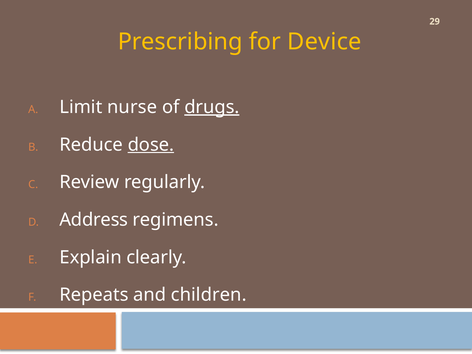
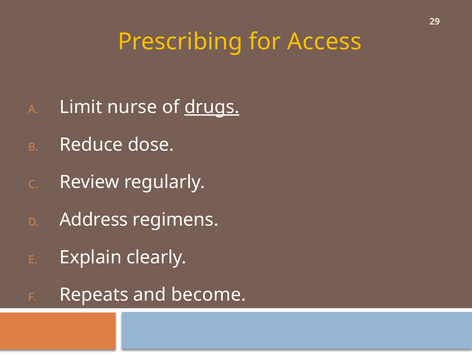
Device: Device -> Access (324, 42)
dose underline: present -> none (151, 145)
children: children -> become (209, 295)
